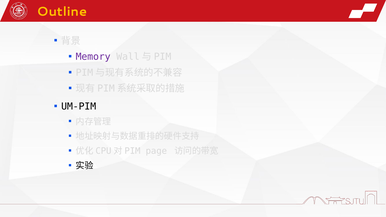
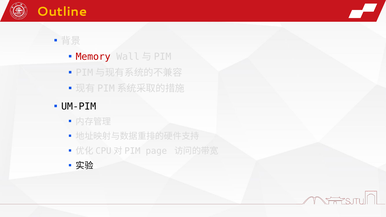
Memory colour: purple -> red (93, 57)
